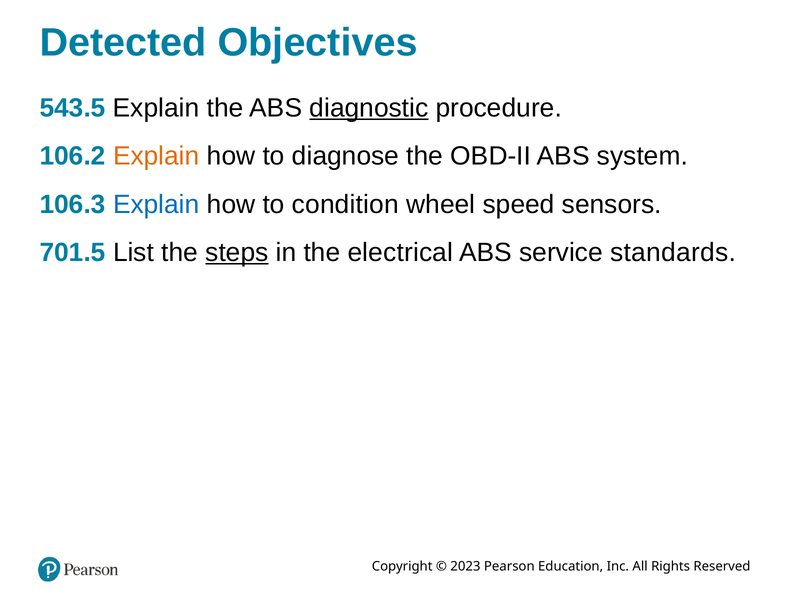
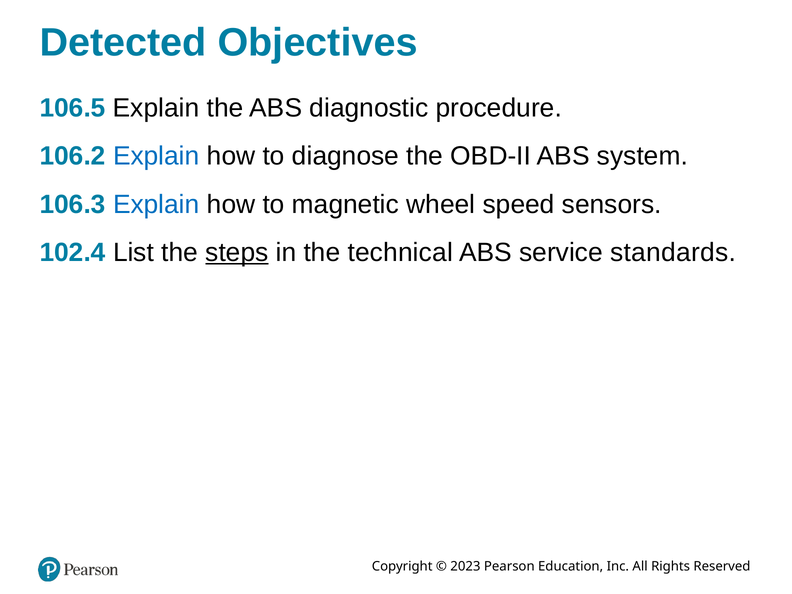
543.5: 543.5 -> 106.5 (73, 108)
diagnostic underline: present -> none (369, 108)
Explain colour: orange -> blue (156, 156)
condition: condition -> magnetic (345, 204)
701.5: 701.5 -> 102.4 (73, 252)
electrical: electrical -> technical (400, 252)
